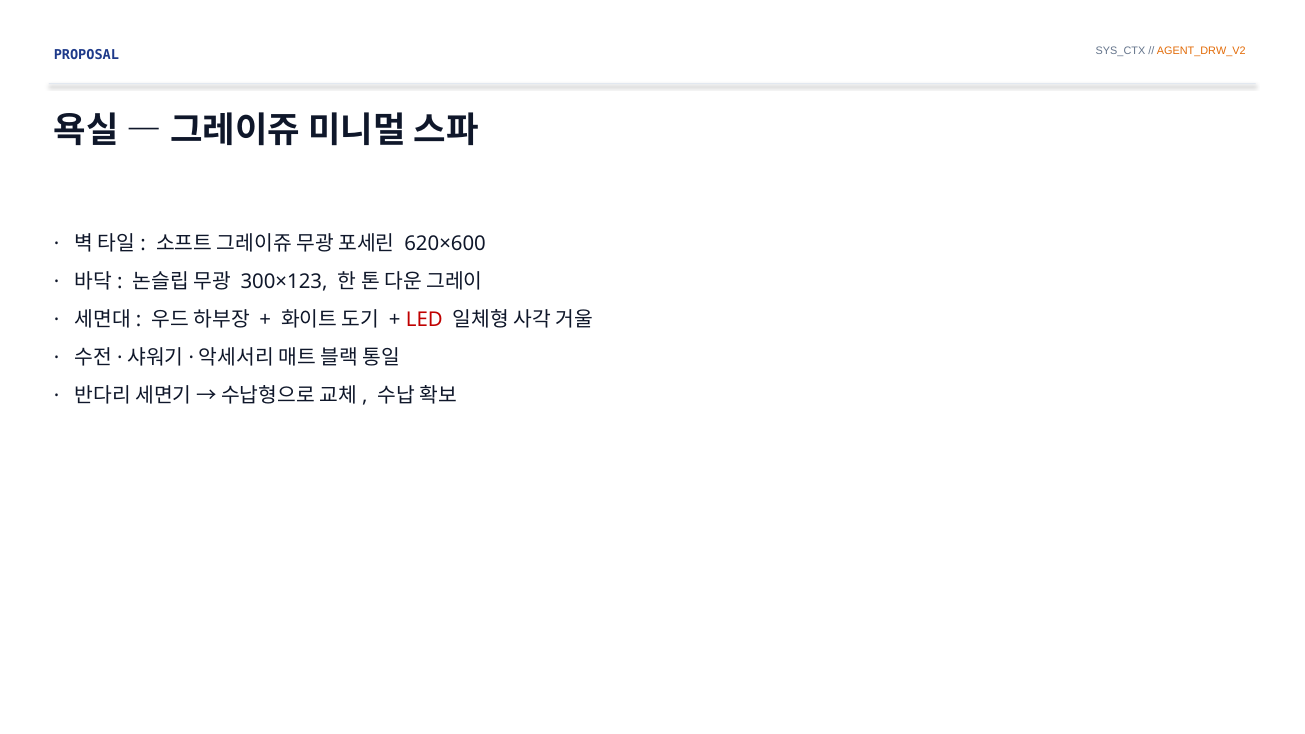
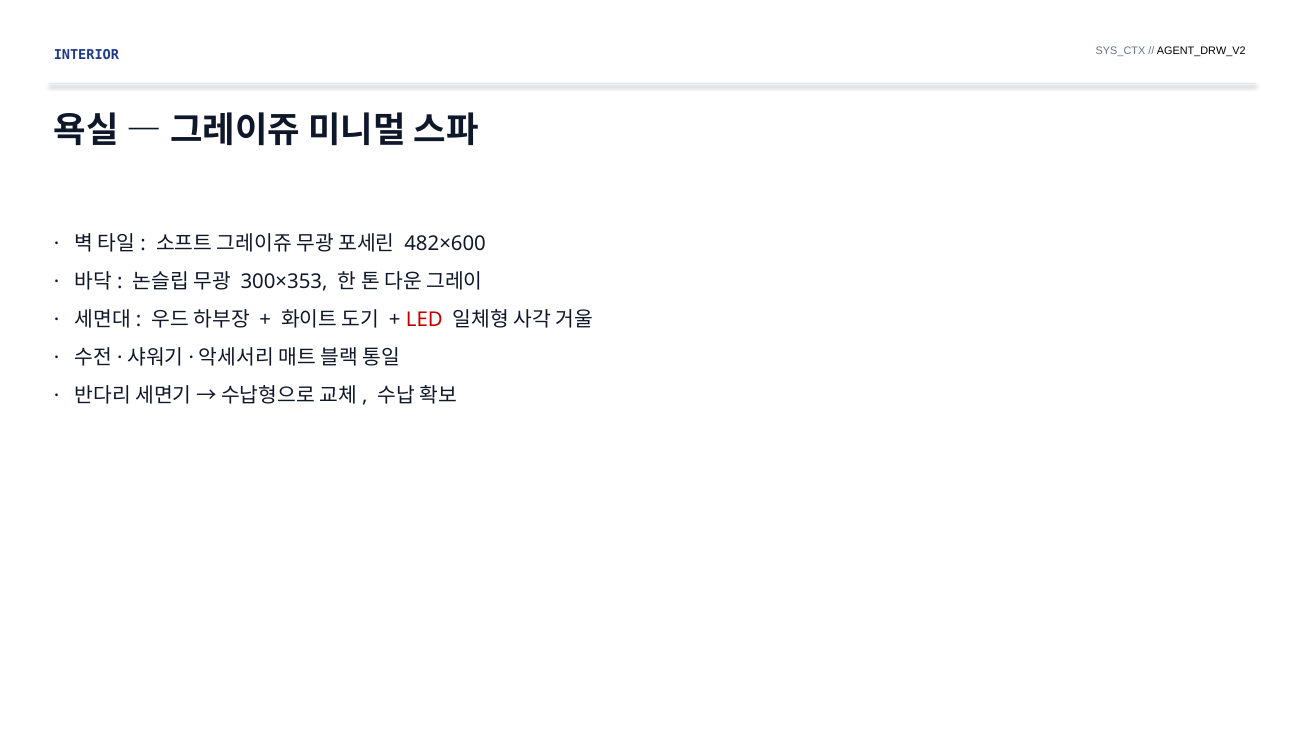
AGENT_DRW_V2 colour: orange -> black (1201, 51)
PROPOSAL: PROPOSAL -> INTERIOR (86, 55)
620×600: 620×600 -> 482×600 (445, 244)
300×123: 300×123 -> 300×353 (284, 282)
